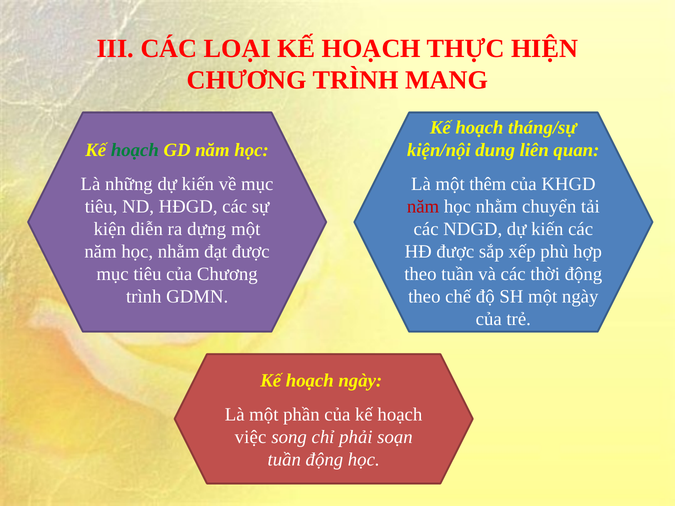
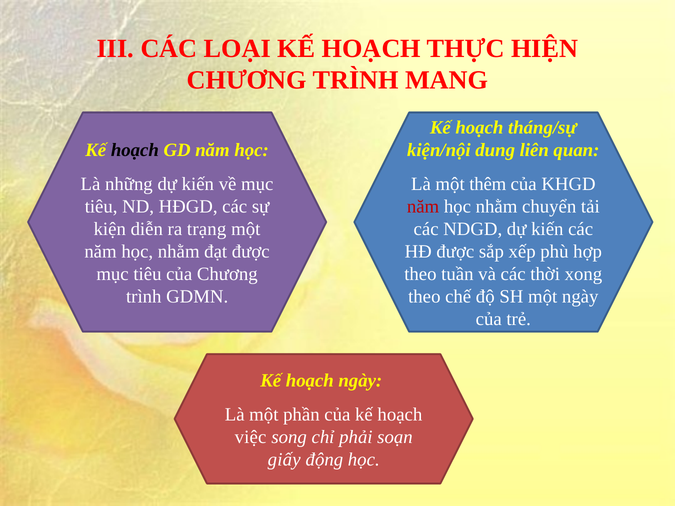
hoạch colour: green -> black (135, 150)
dựng: dựng -> trạng (207, 229)
thời động: động -> xong (583, 274)
tuần: tuần -> giấy (284, 460)
